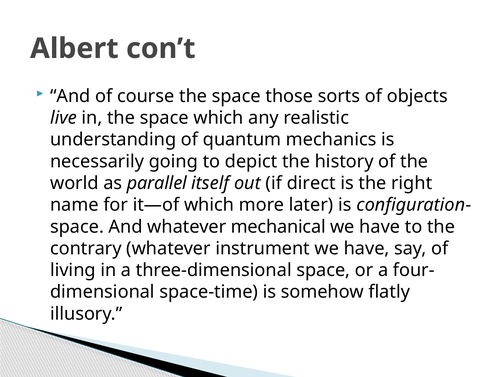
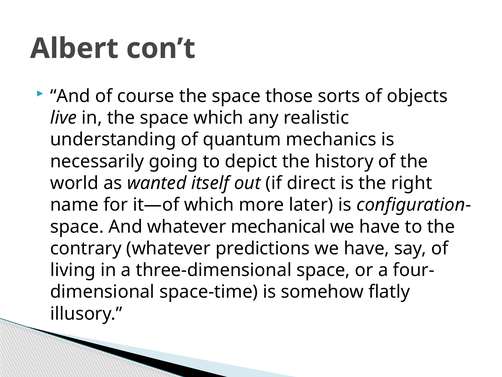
parallel: parallel -> wanted (157, 183)
instrument: instrument -> predictions (263, 248)
